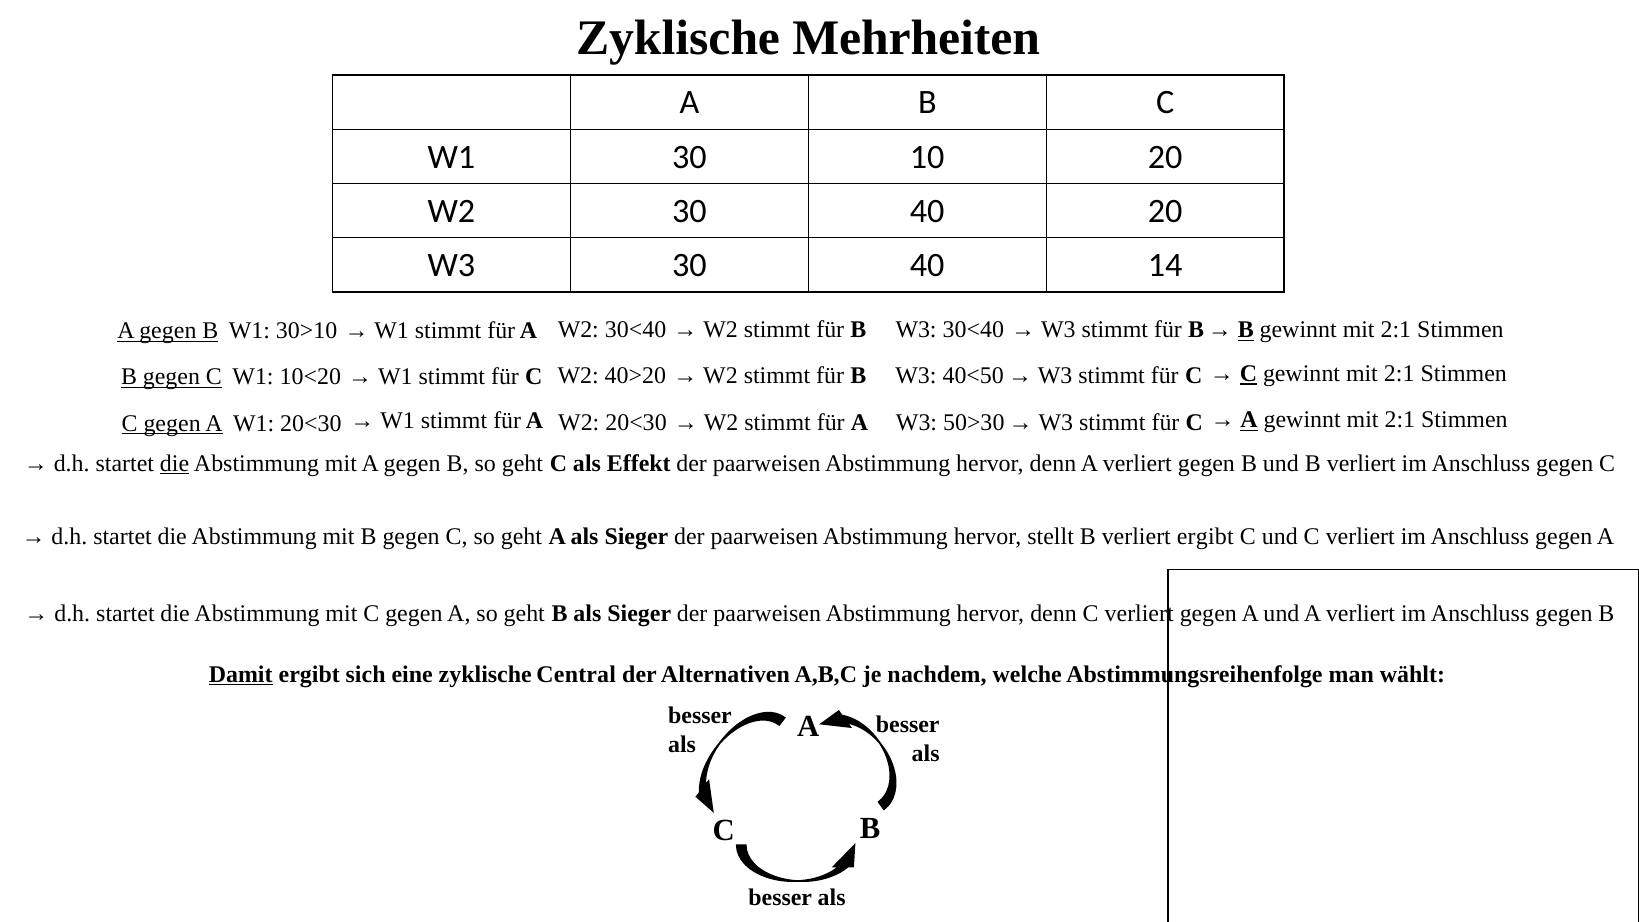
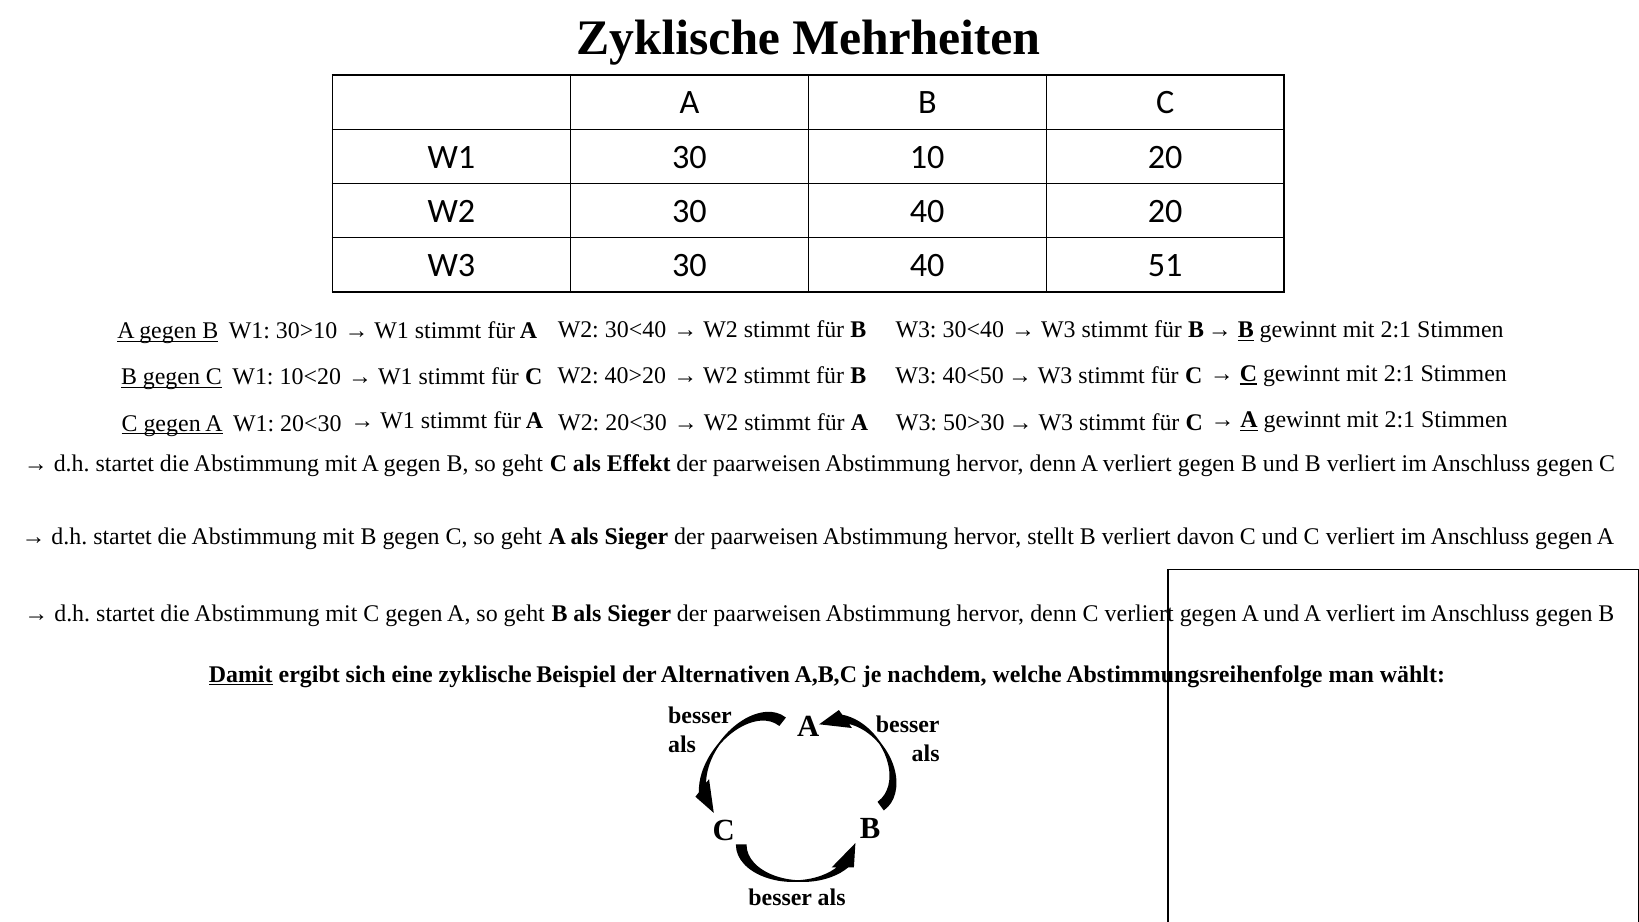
14: 14 -> 51 (1165, 265)
die underline: present -> none (175, 463)
verliert ergibt: ergibt -> davon (1206, 536)
Central: Central -> Beispiel (576, 674)
